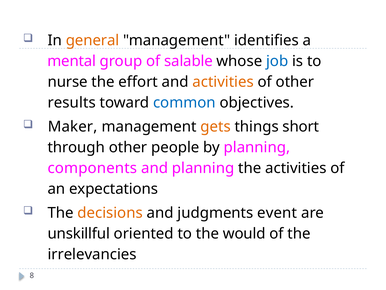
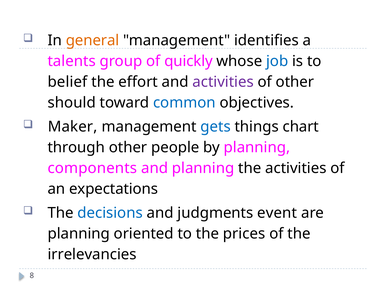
mental: mental -> talents (72, 61)
salable: salable -> quickly (188, 61)
nurse: nurse -> belief (67, 82)
activities colour: orange -> purple (223, 82)
results: results -> should (72, 103)
gets colour: orange -> blue (216, 126)
short: short -> chart (301, 126)
decisions colour: orange -> blue (110, 213)
unskillful: unskillful -> planning (79, 233)
would: would -> prices (244, 233)
